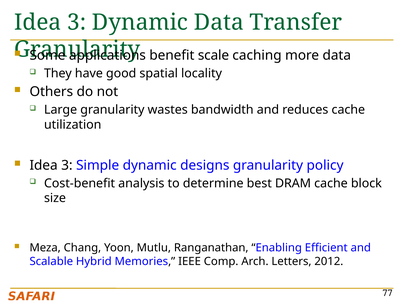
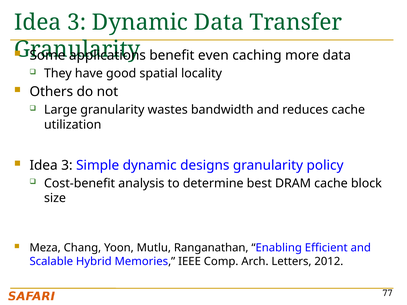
scale: scale -> even (213, 56)
